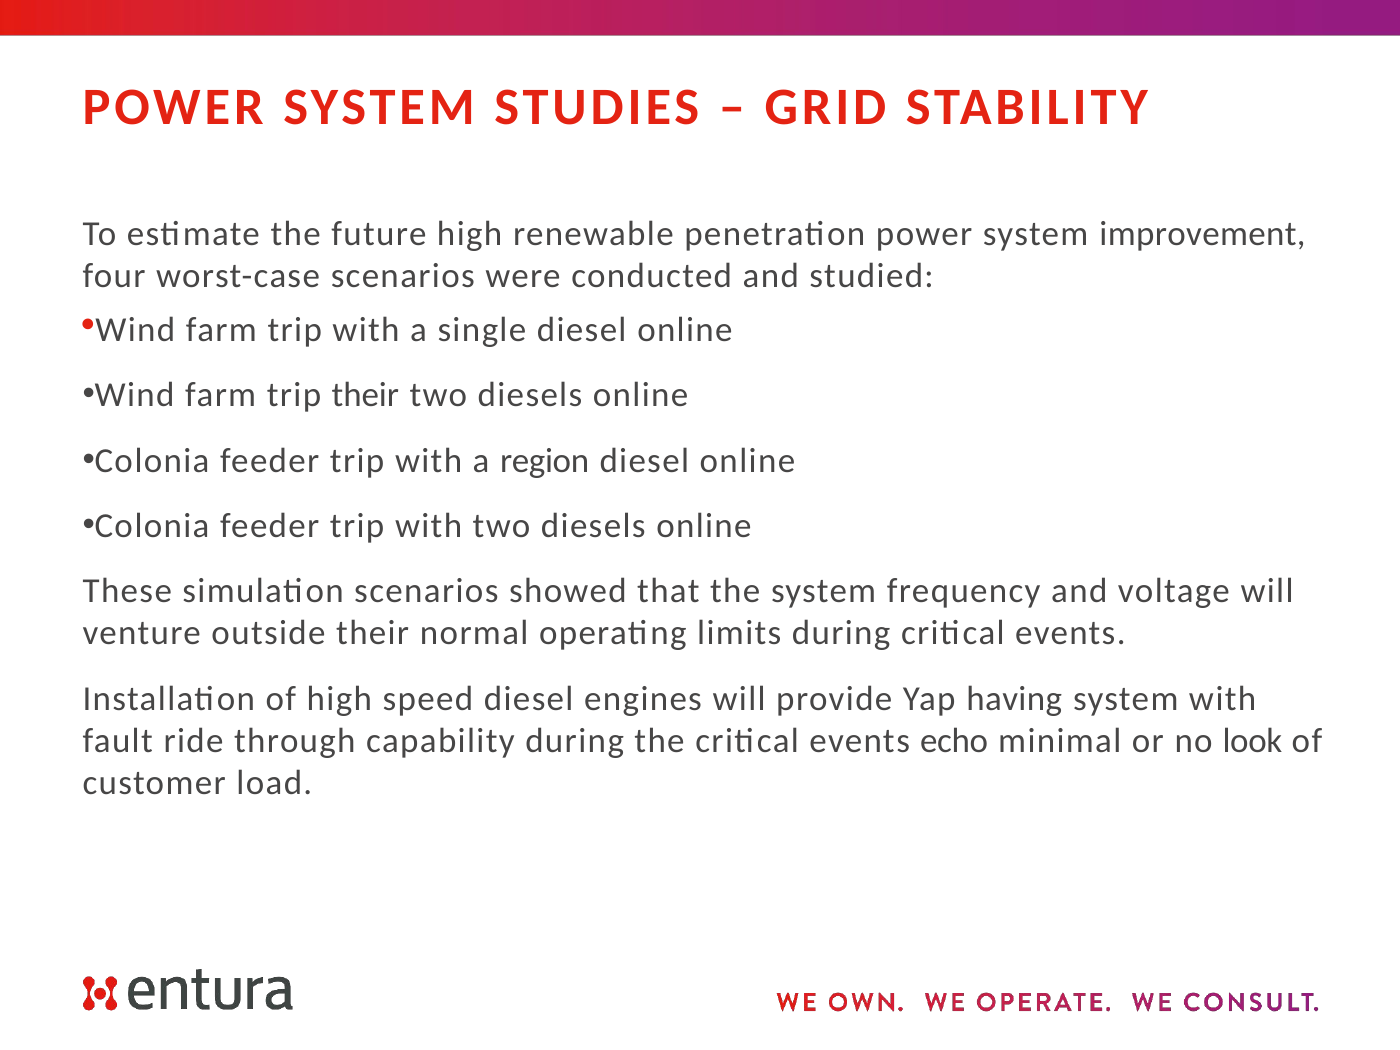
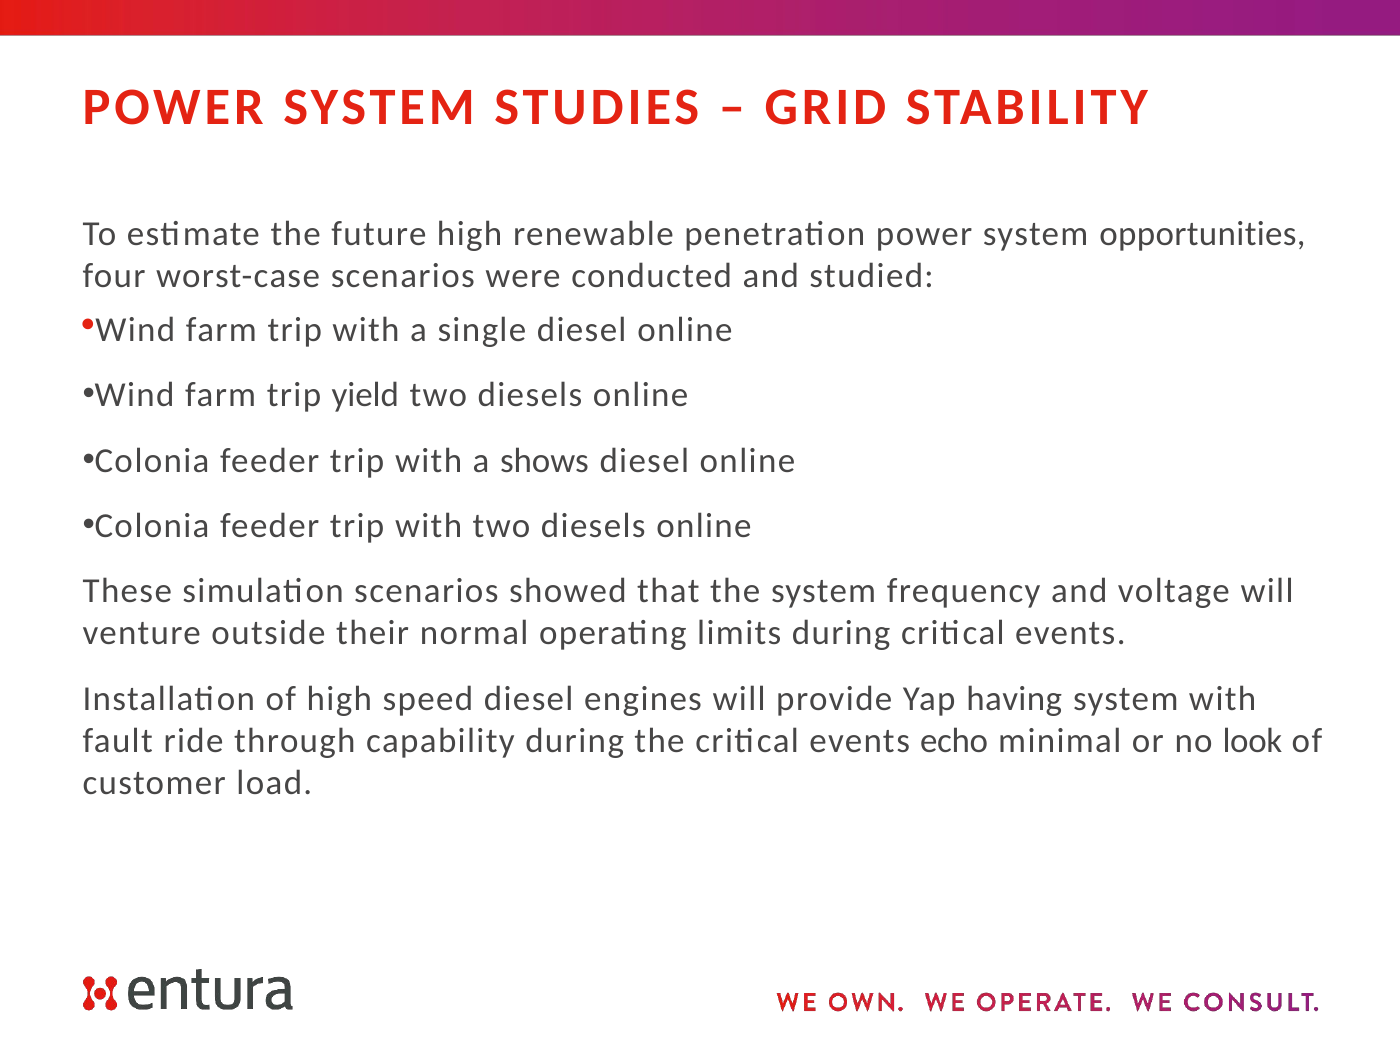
improvement: improvement -> opportunities (1203, 234)
trip their: their -> yield (365, 395)
region: region -> shows (545, 461)
